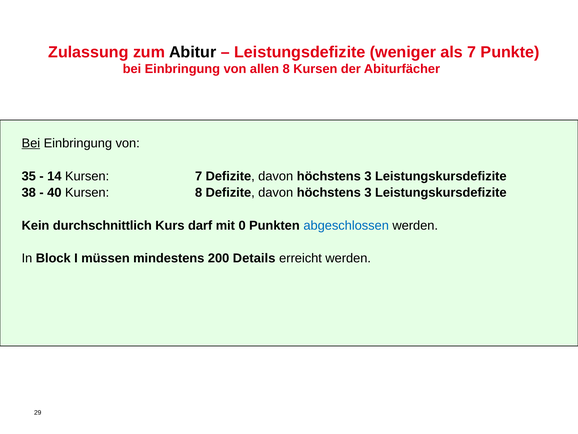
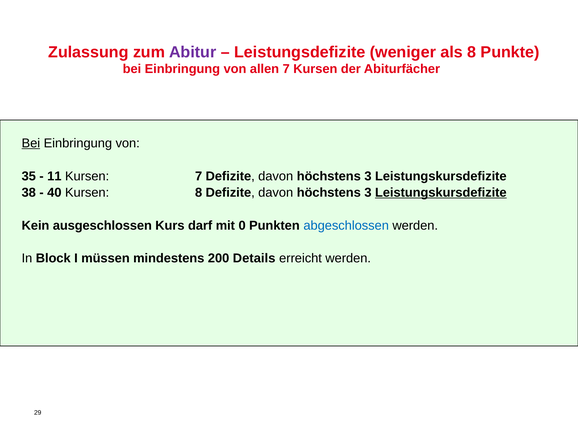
Abitur colour: black -> purple (193, 52)
als 7: 7 -> 8 (472, 52)
allen 8: 8 -> 7 (286, 69)
14: 14 -> 11 (54, 176)
Leistungskursdefizite underline: none -> present (441, 192)
durchschnittlich: durchschnittlich -> ausgeschlossen (102, 225)
